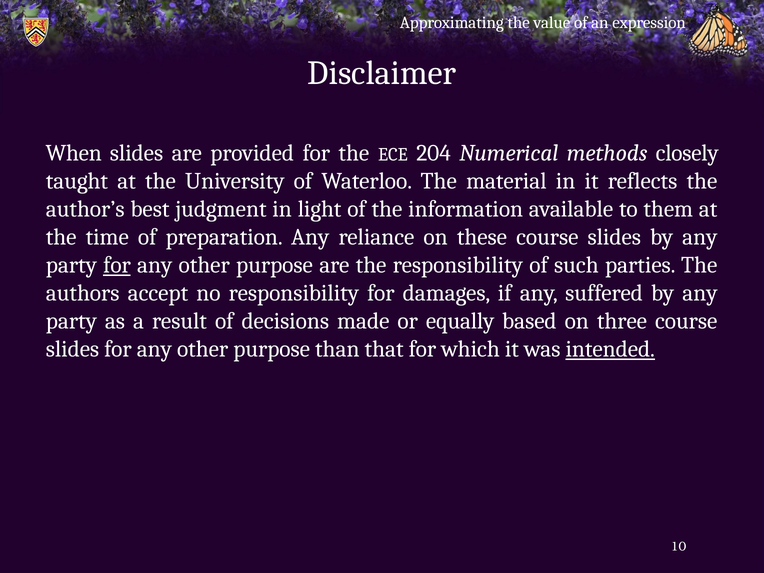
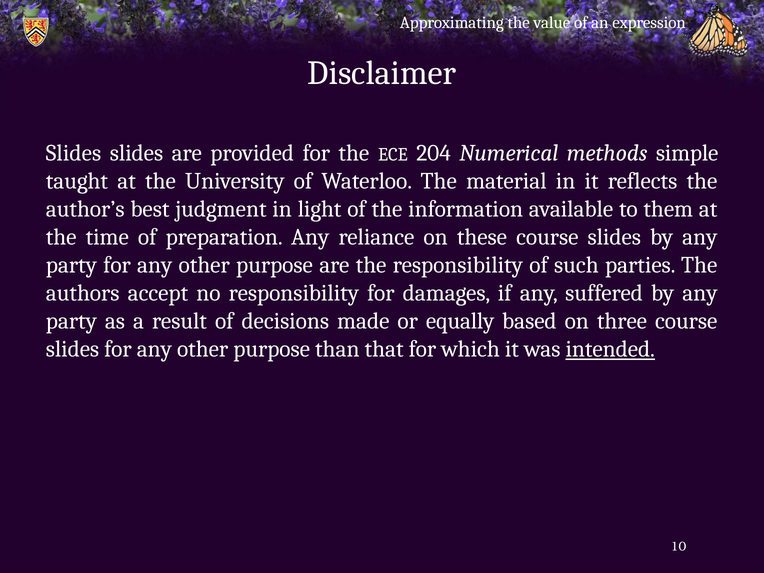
When: When -> Slides (74, 153)
closely: closely -> simple (687, 153)
for underline: present -> none (117, 265)
